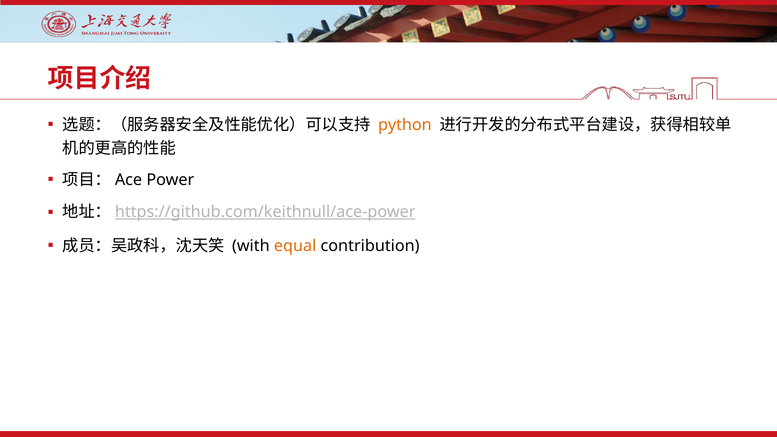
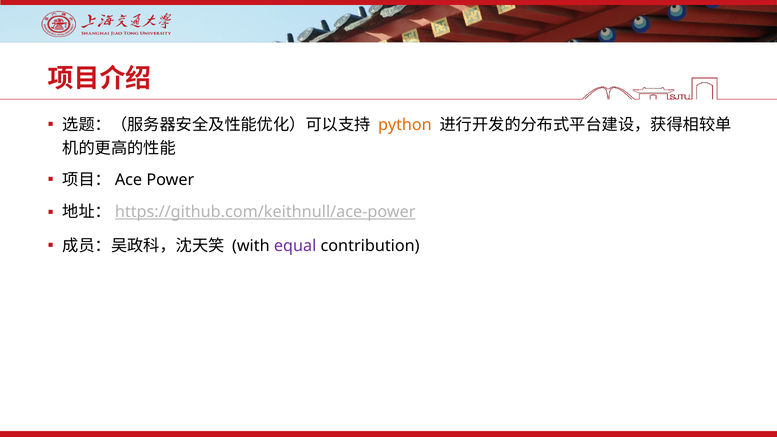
equal colour: orange -> purple (295, 246)
